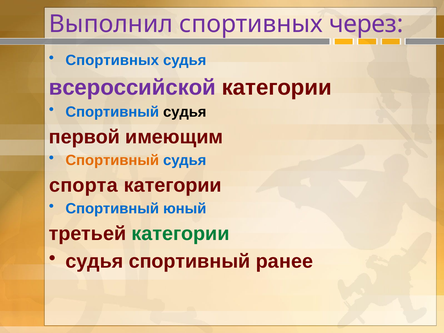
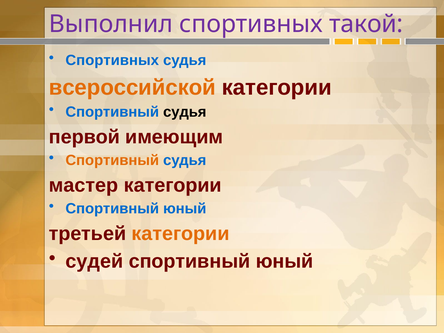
через: через -> такой (366, 24)
всероссийской colour: purple -> orange (132, 87)
спорта: спорта -> мастер (84, 185)
категории colour: green -> orange (181, 234)
судья: судья -> судей (94, 261)
ранее: ранее -> юный (285, 261)
